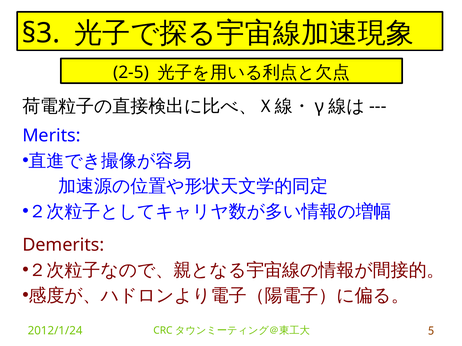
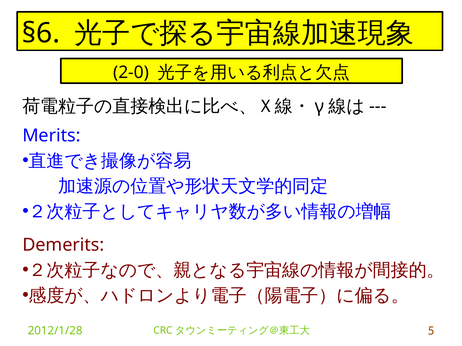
§3: §3 -> §6 (41, 33)
2-5: 2-5 -> 2-0 (131, 73)
2012/1/24: 2012/1/24 -> 2012/1/28 (55, 331)
